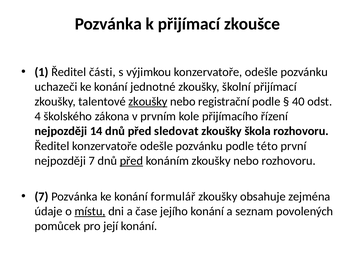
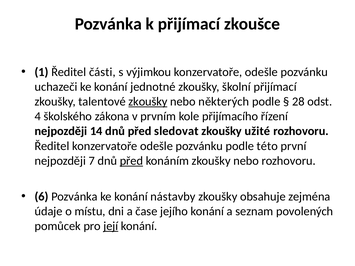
registrační: registrační -> některých (224, 102)
40: 40 -> 28 (298, 102)
škola: škola -> užité (257, 131)
7: 7 -> 6 (42, 197)
formulář: formulář -> nástavby (173, 197)
místu underline: present -> none (90, 212)
její underline: none -> present (111, 226)
